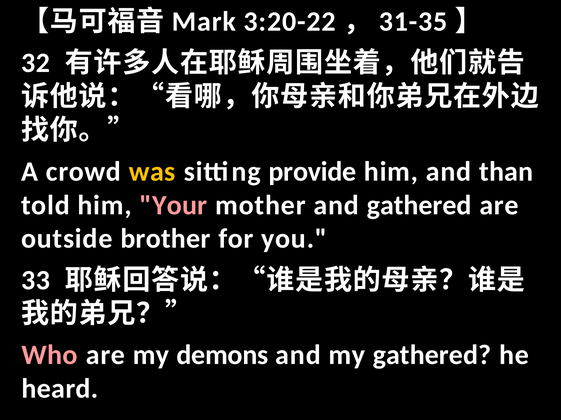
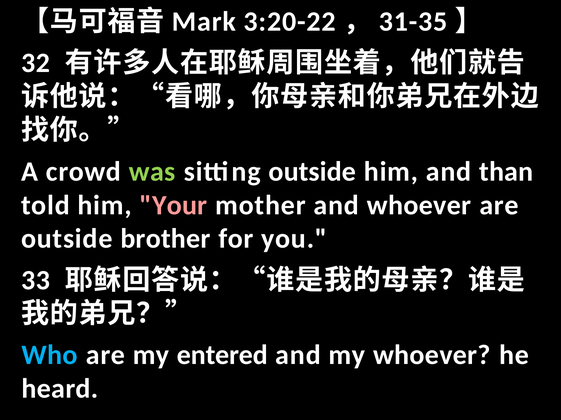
was colour: yellow -> light green (152, 172)
sitting provide: provide -> outside (312, 172)
and gathered: gathered -> whoever (419, 205)
Who colour: pink -> light blue (49, 356)
demons: demons -> entered (222, 356)
my gathered: gathered -> whoever (432, 356)
